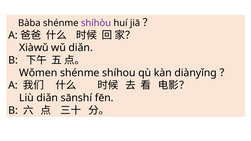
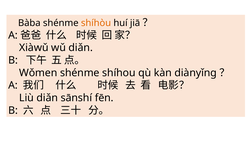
shíhòu colour: purple -> orange (96, 23)
